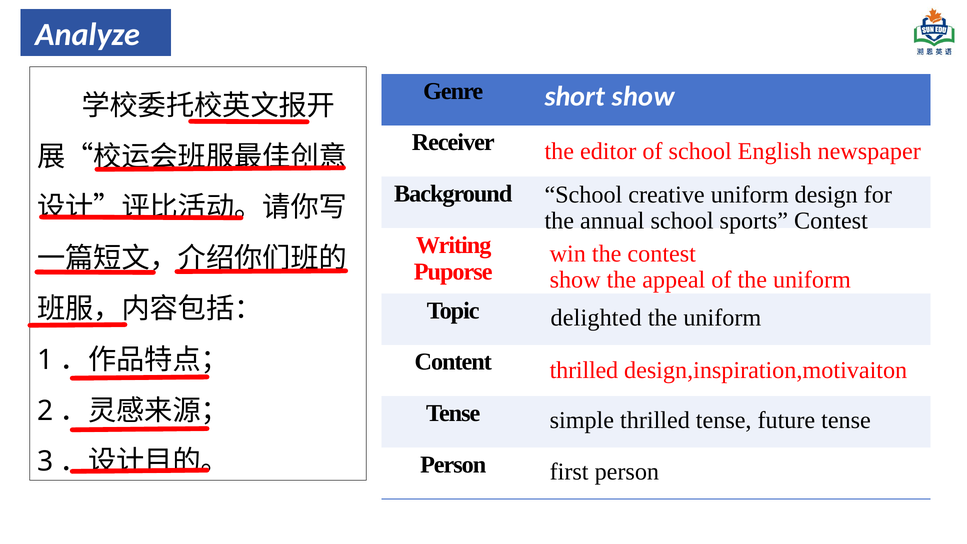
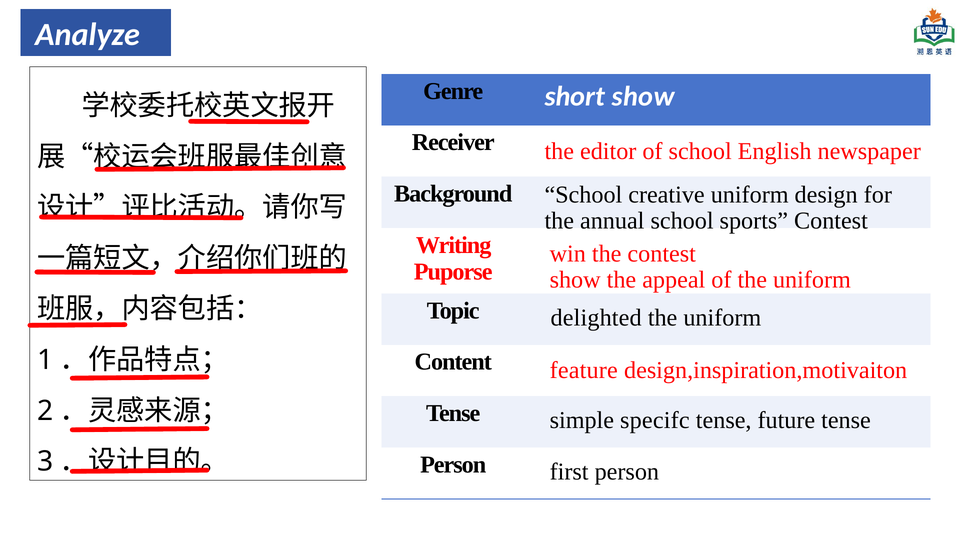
thrilled: thrilled -> feature (584, 370)
simple thrilled: thrilled -> specifc (655, 420)
